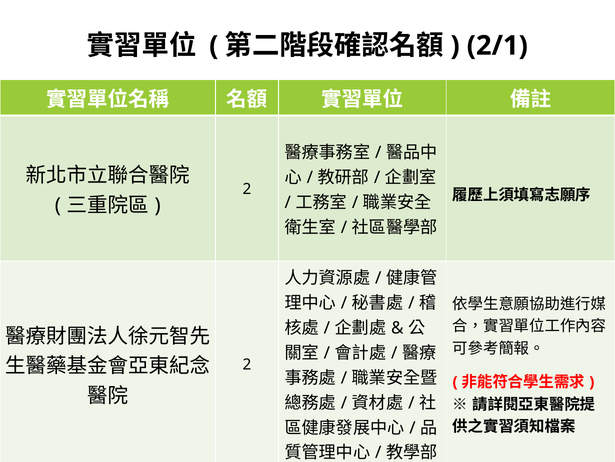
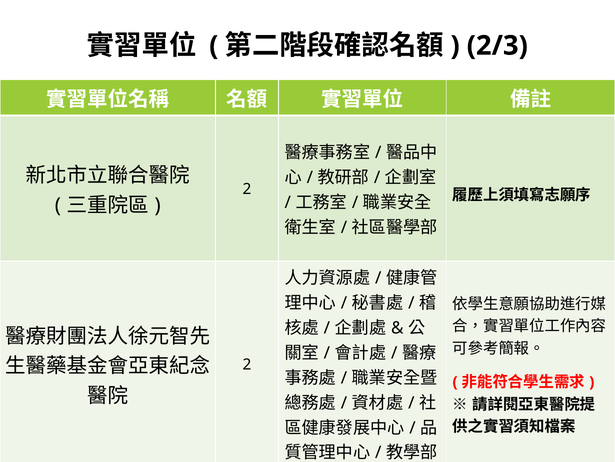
2/1: 2/1 -> 2/3 (497, 46)
